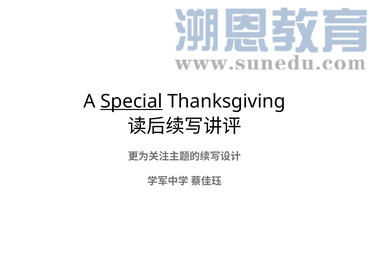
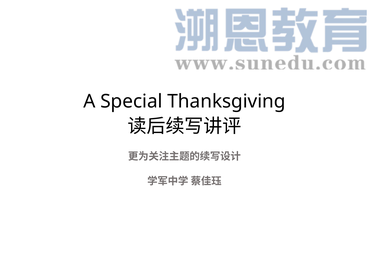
Special underline: present -> none (131, 101)
